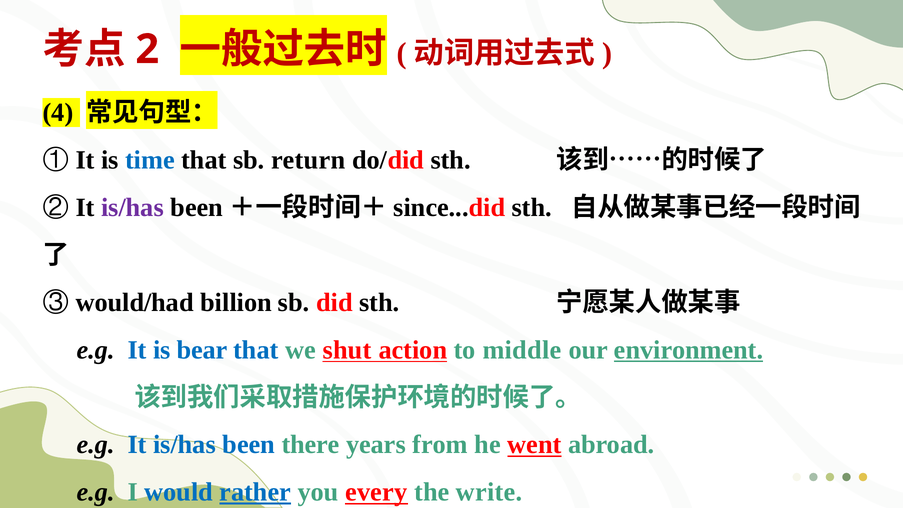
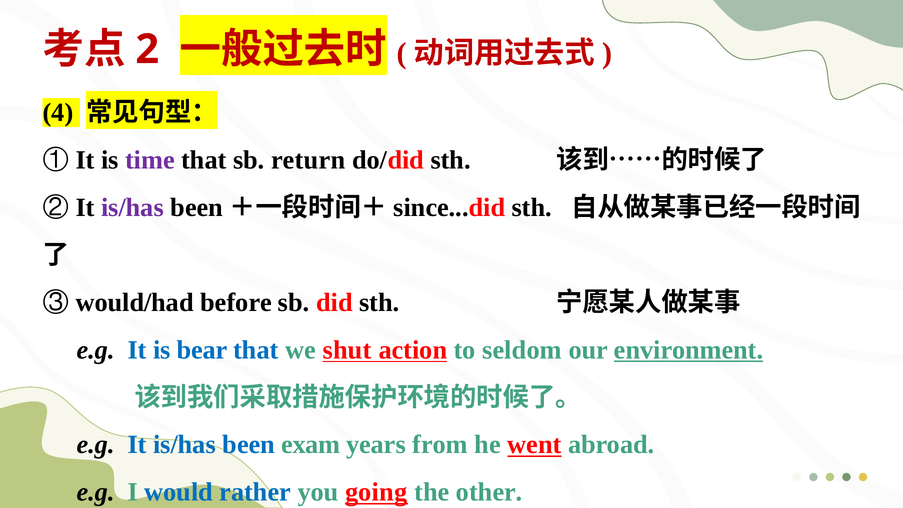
time colour: blue -> purple (150, 160)
billion: billion -> before (236, 302)
middle: middle -> seldom (522, 350)
there: there -> exam (311, 445)
rather underline: present -> none (255, 492)
every: every -> going (376, 492)
write: write -> other (489, 492)
